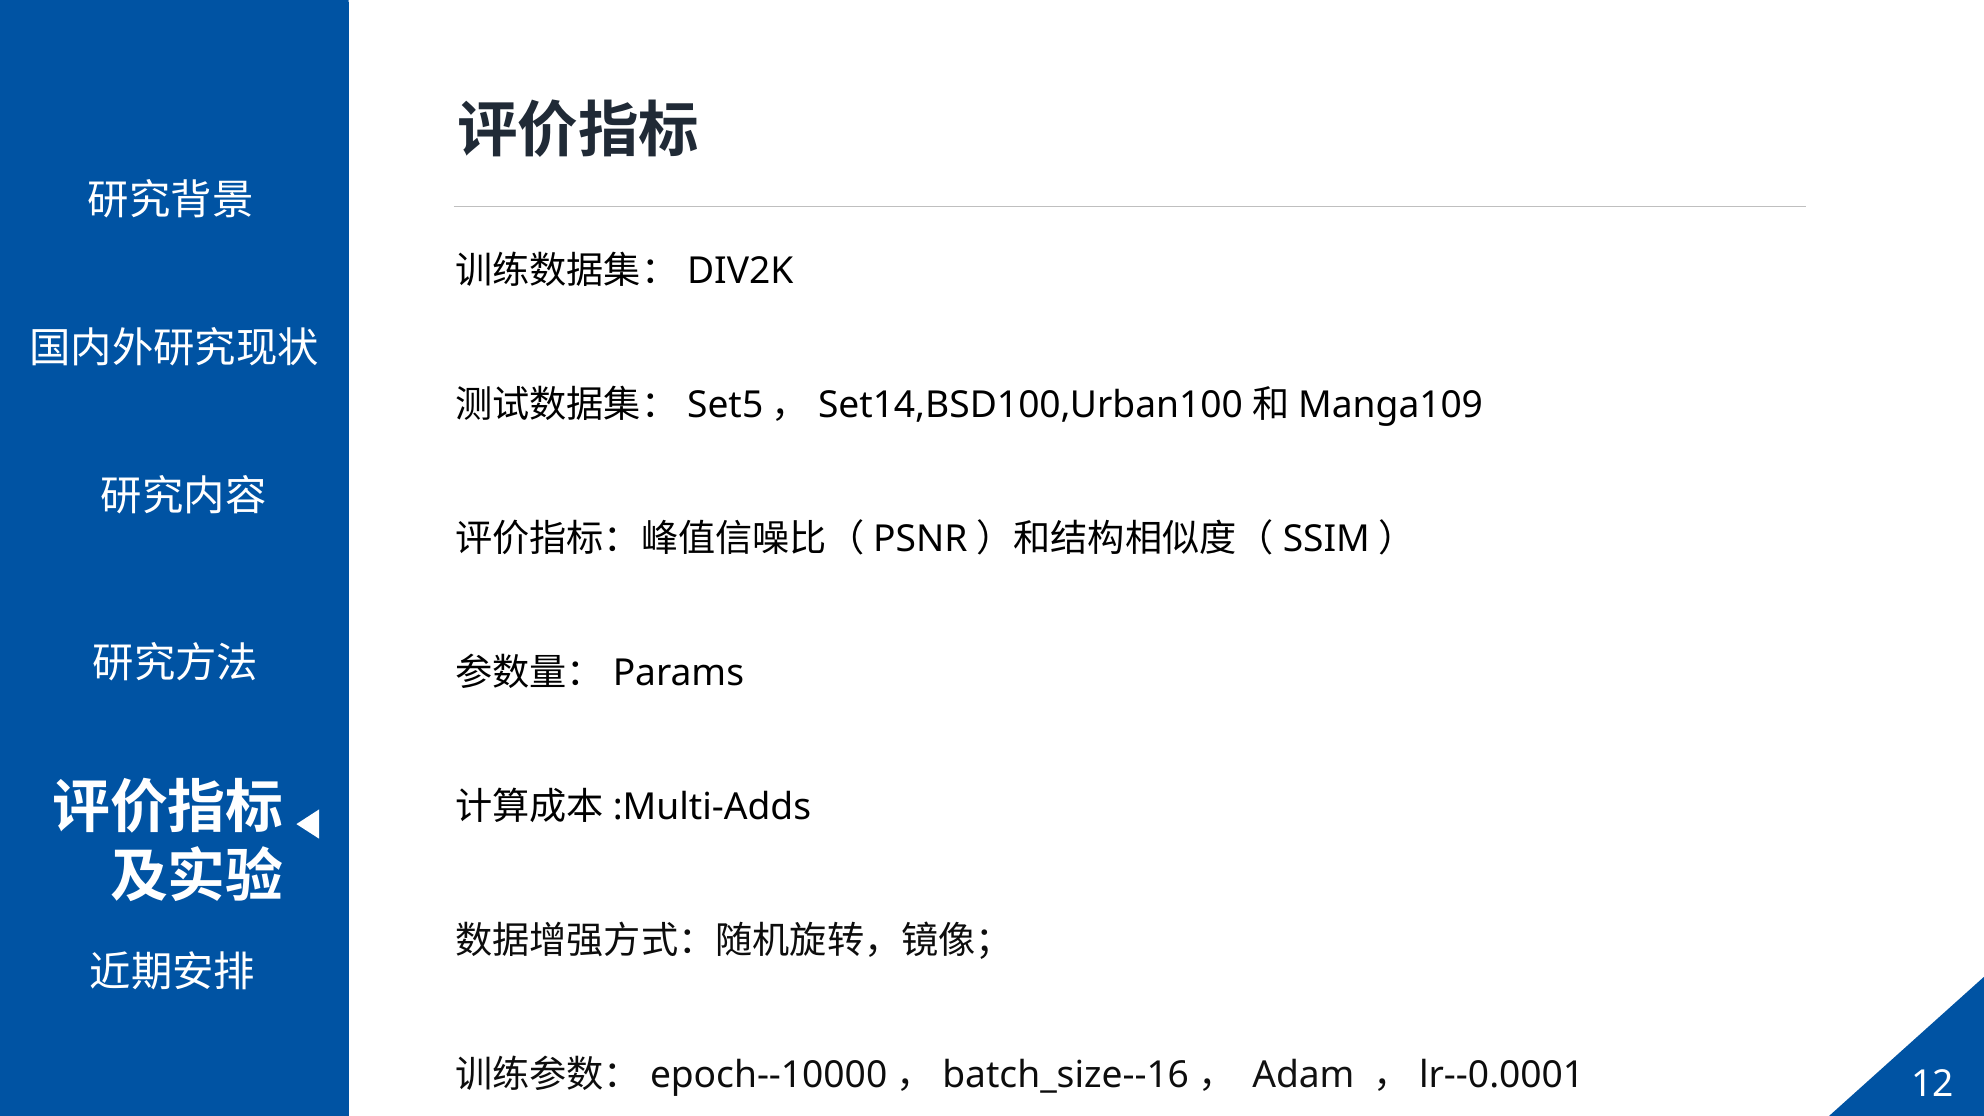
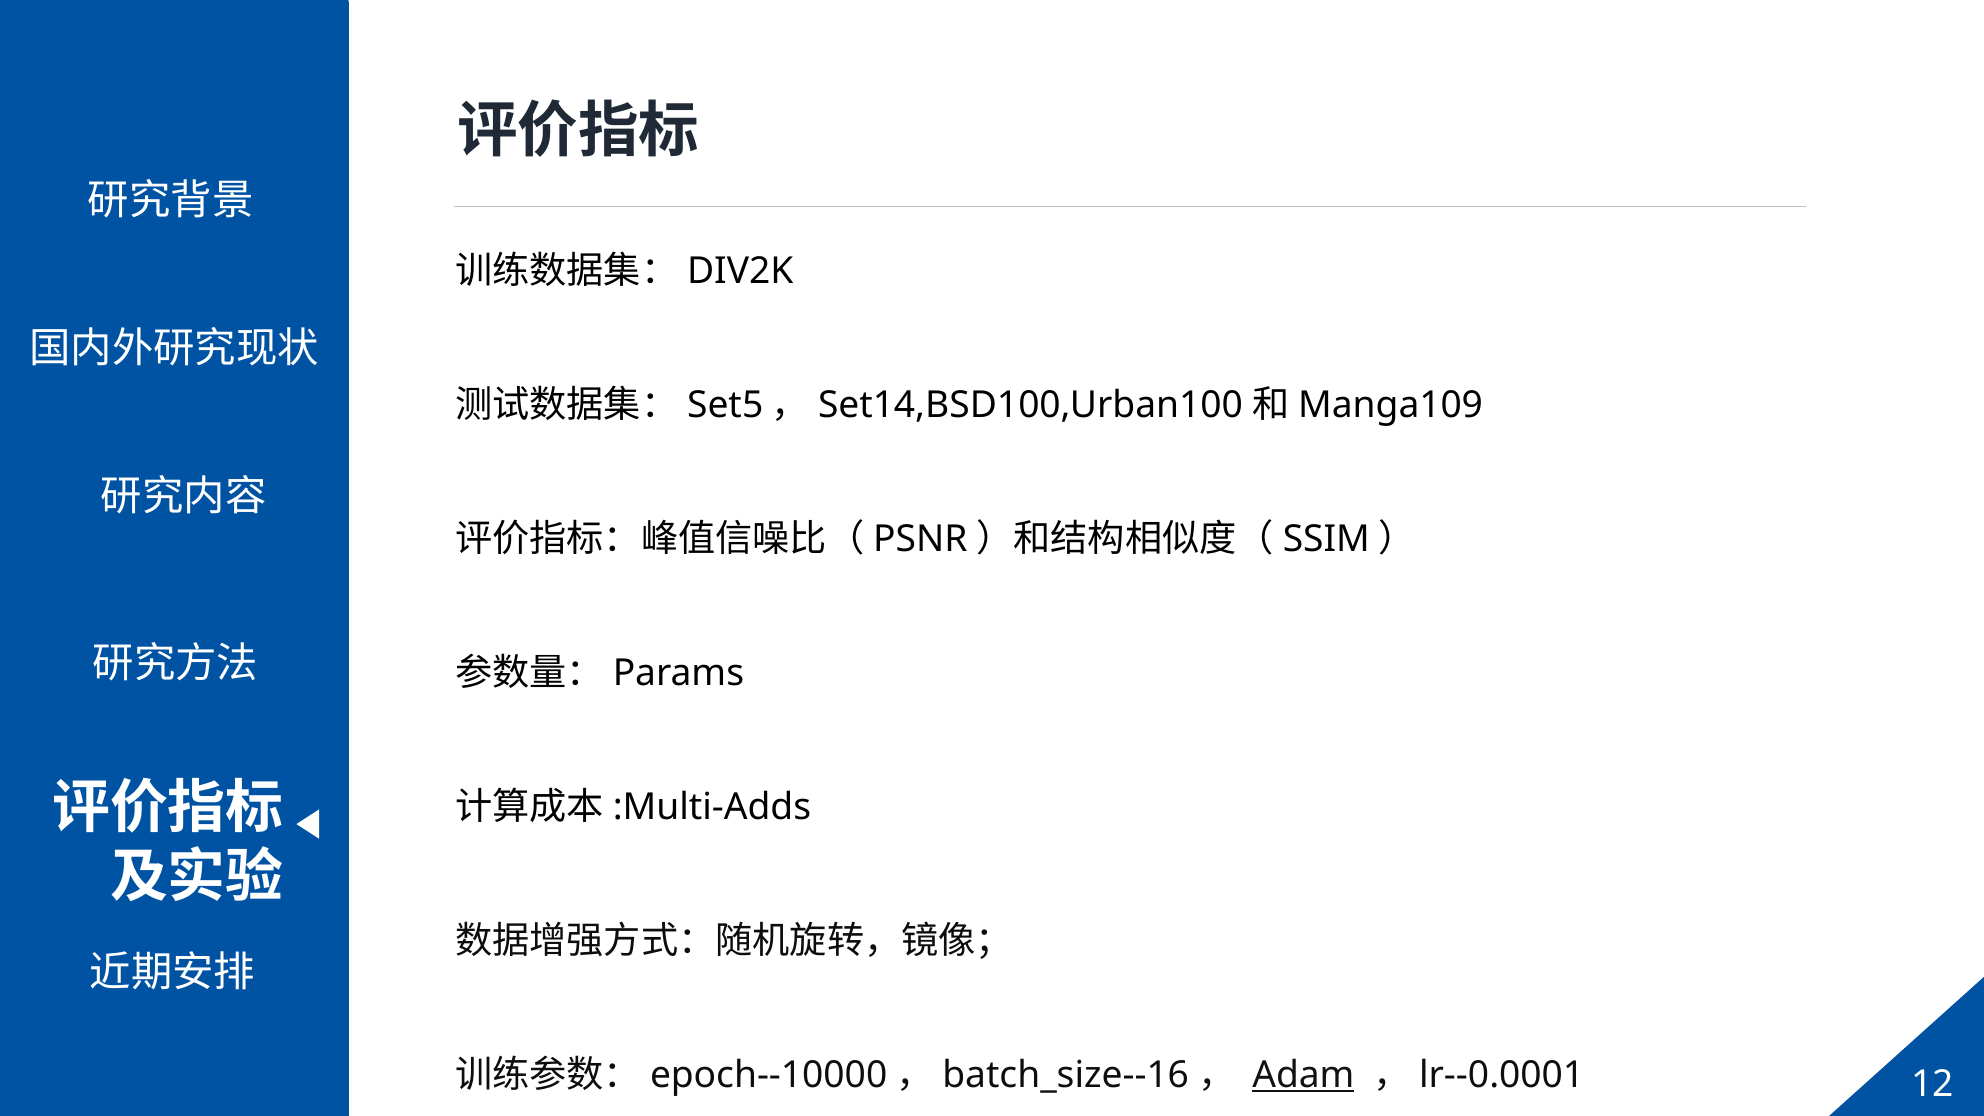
Adam underline: none -> present (1303, 1075)
